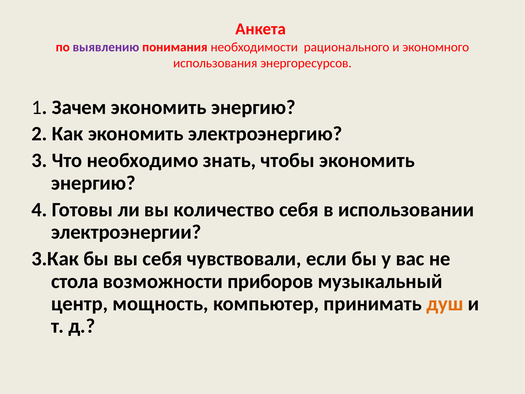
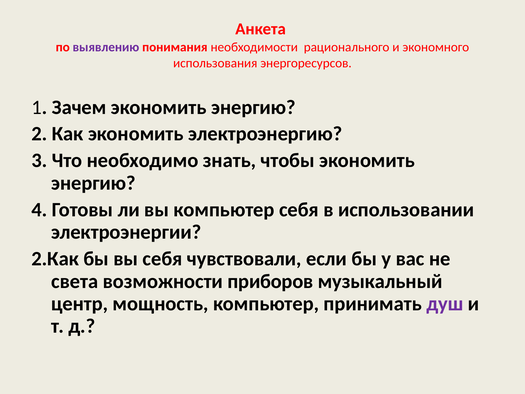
вы количество: количество -> компьютер (224, 210)
3.Как: 3.Как -> 2.Как (55, 259)
стола: стола -> света (75, 281)
душ colour: orange -> purple (445, 304)
